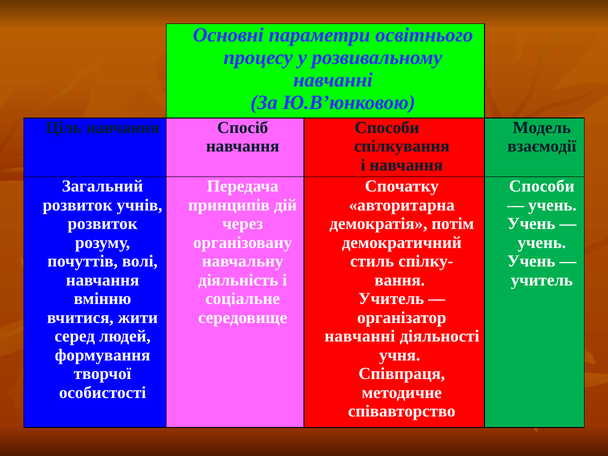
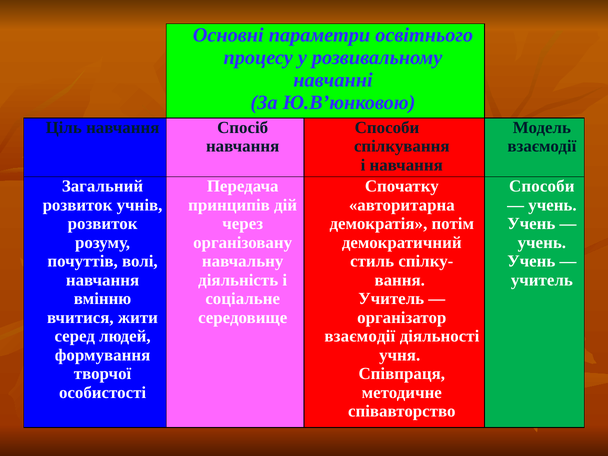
навчанні: навчанні -> взаємодії (360, 336)
